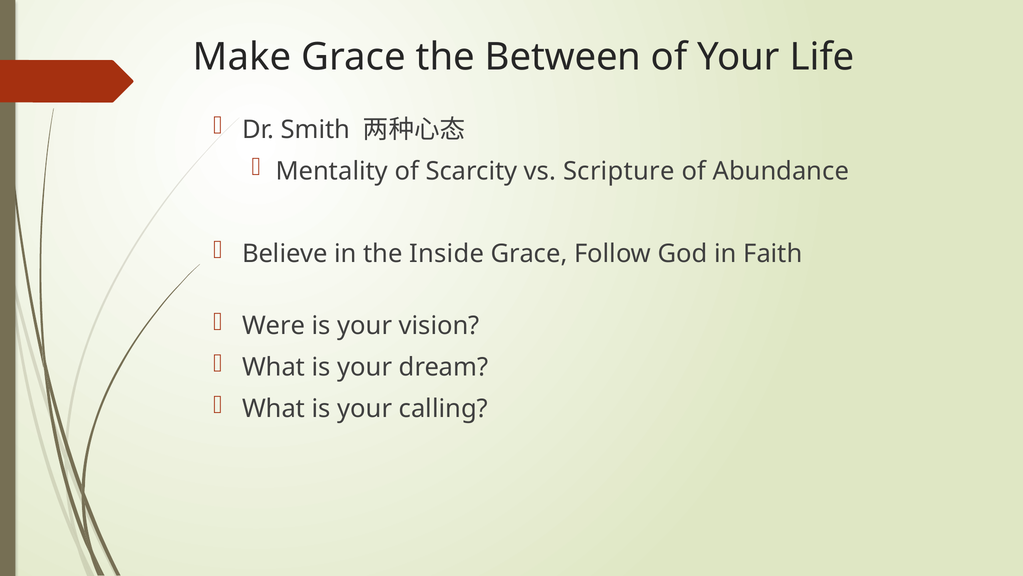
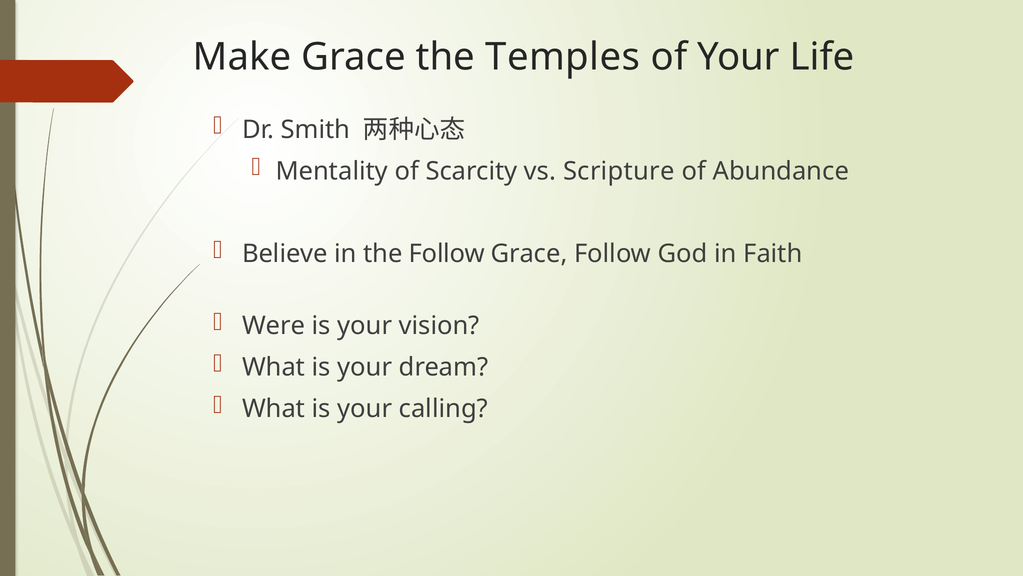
Between: Between -> Temples (563, 57)
the Inside: Inside -> Follow (447, 254)
